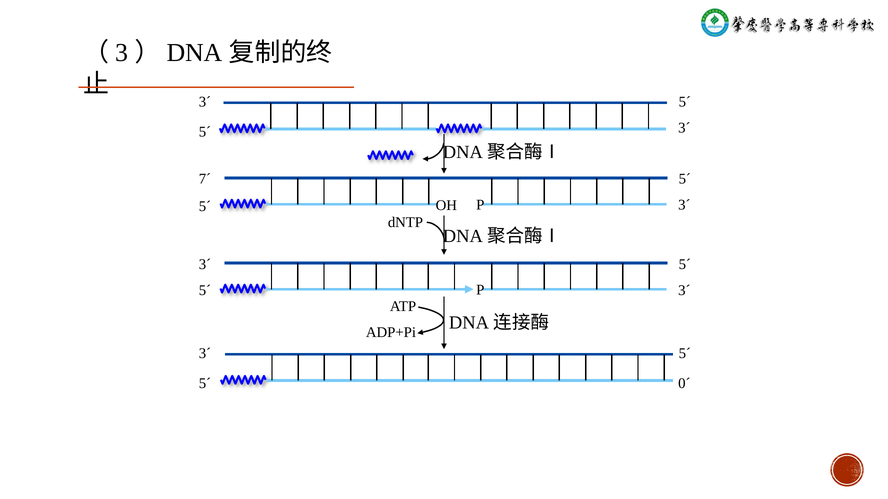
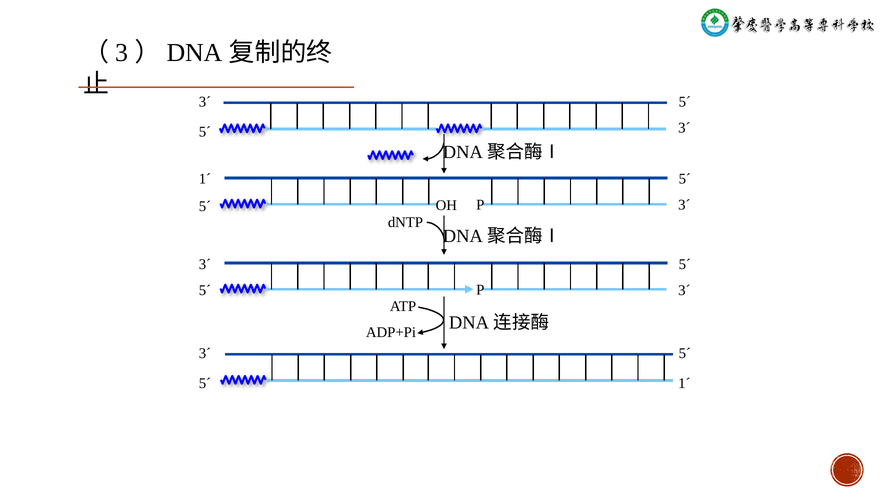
7´: 7´ -> 1´ (205, 179)
0´: 0´ -> 1´ (684, 384)
